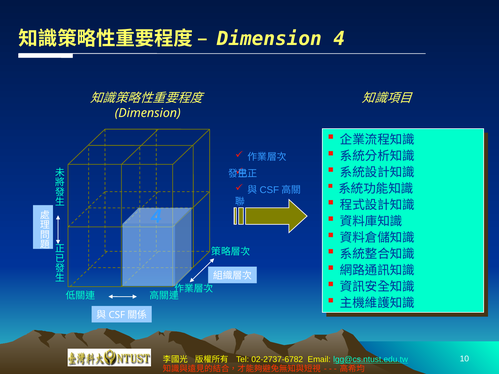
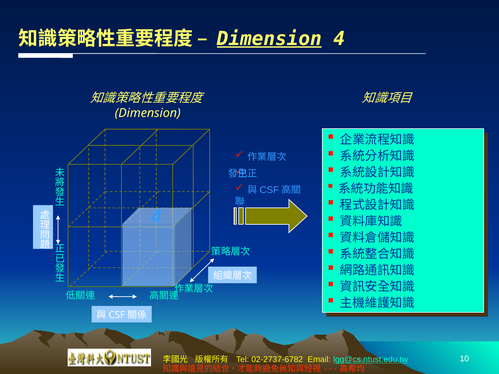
Dimension underline: none -> present (269, 39)
